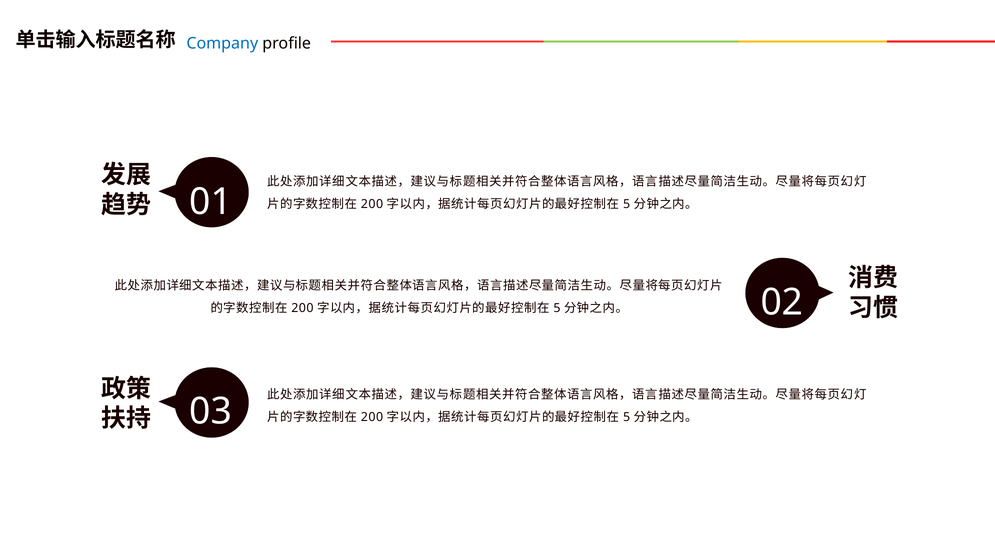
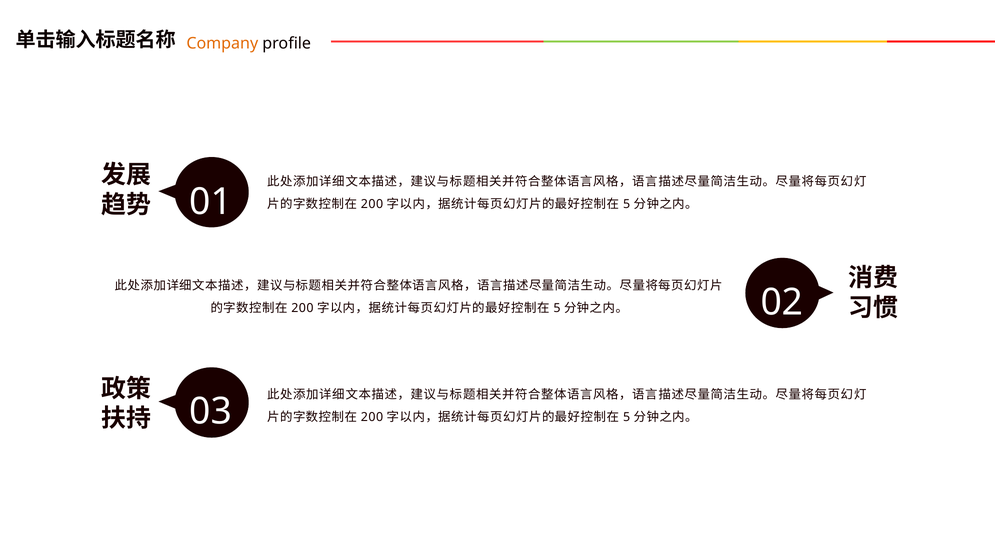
Company colour: blue -> orange (222, 43)
